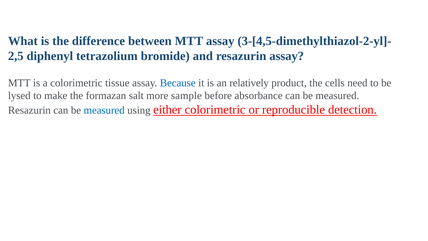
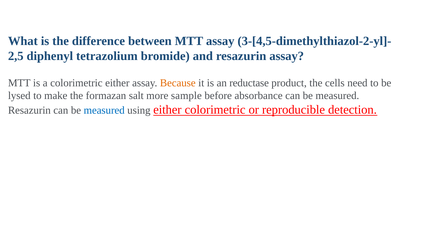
colorimetric tissue: tissue -> either (117, 83)
Because colour: blue -> orange (178, 83)
relatively: relatively -> reductase (249, 83)
